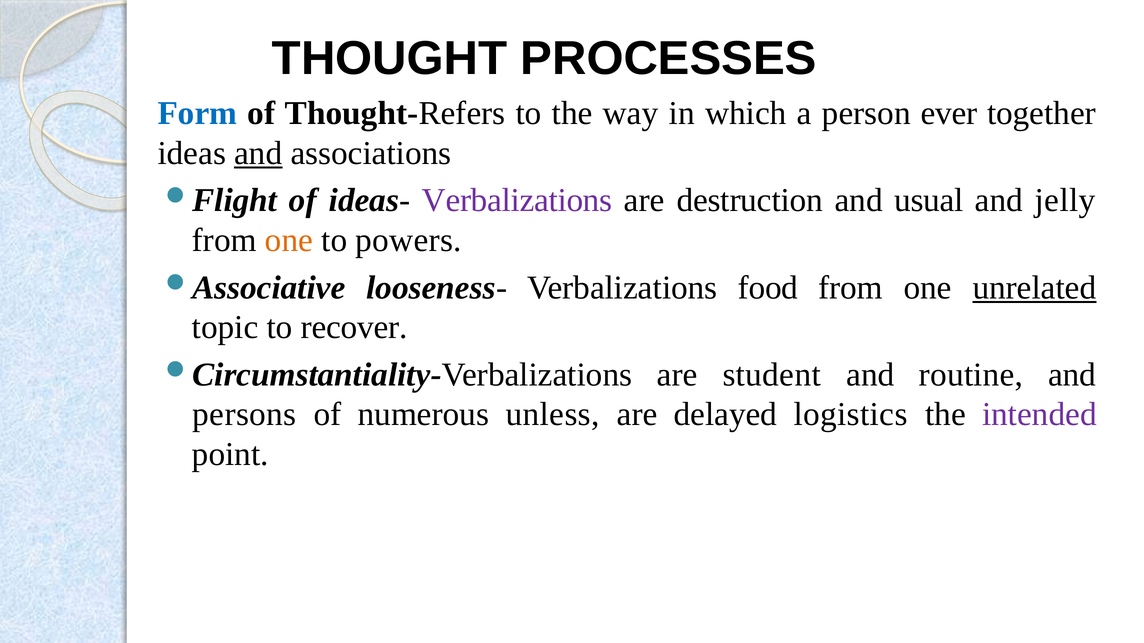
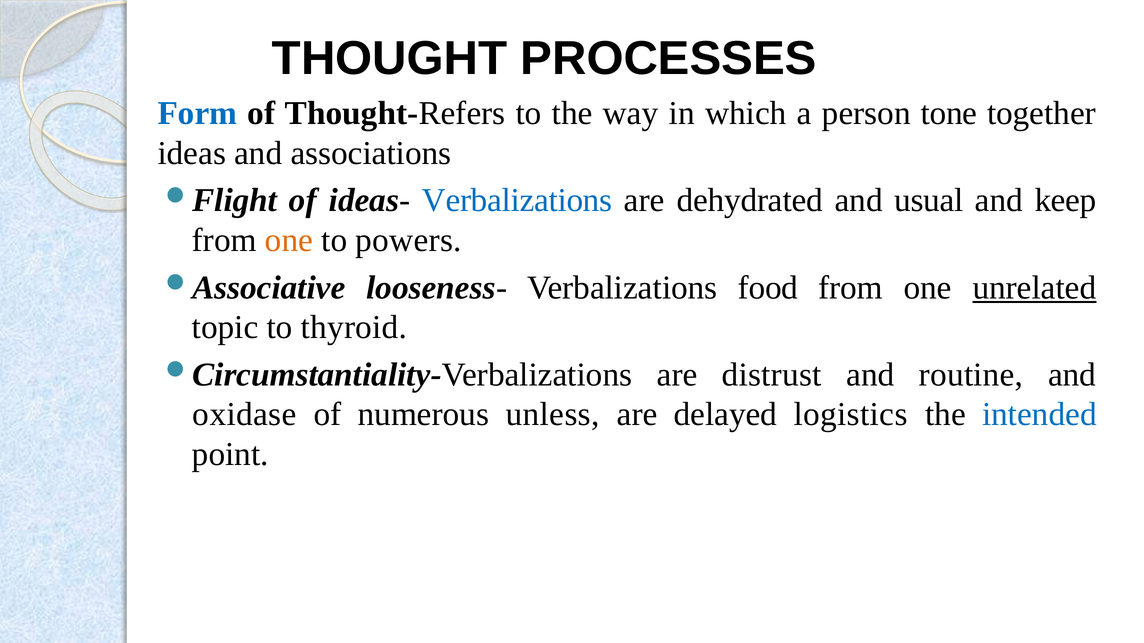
ever: ever -> tone (949, 114)
and underline: present -> none (258, 154)
Verbalizations colour: purple -> blue (517, 201)
destruction: destruction -> dehydrated (750, 201)
jelly: jelly -> keep (1065, 201)
recover: recover -> thyroid (354, 328)
student: student -> distrust (772, 375)
persons: persons -> oxidase (244, 415)
intended colour: purple -> blue (1039, 415)
